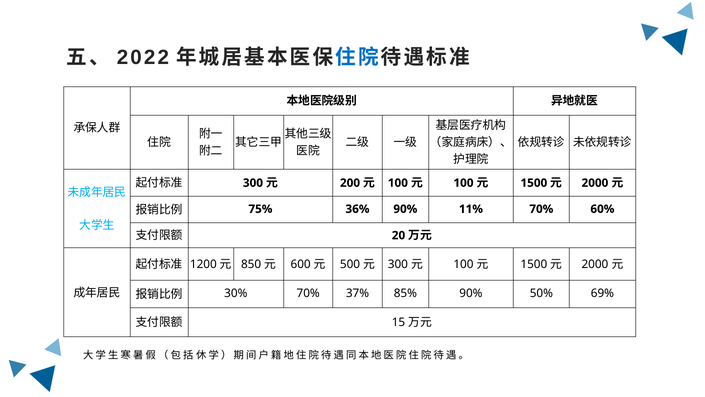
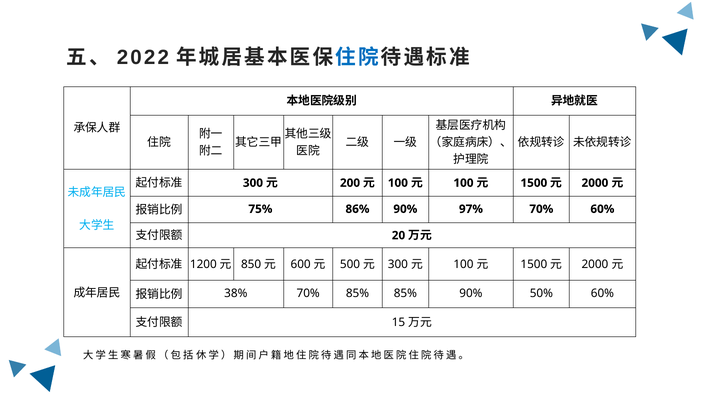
36%: 36% -> 86% (357, 209)
11%: 11% -> 97% (471, 209)
30%: 30% -> 38% (236, 293)
70% 37%: 37% -> 85% (357, 293)
50% 69%: 69% -> 60% (602, 293)
